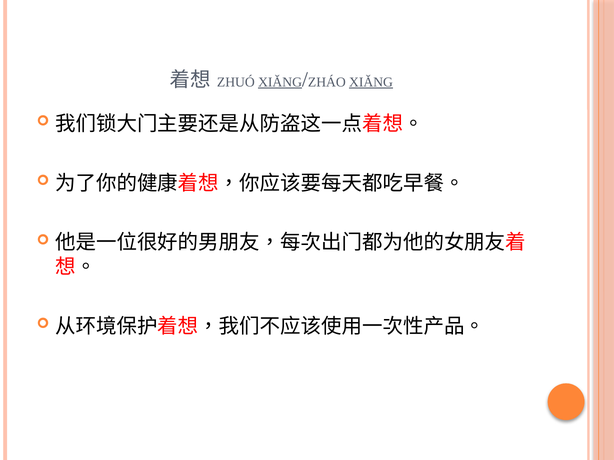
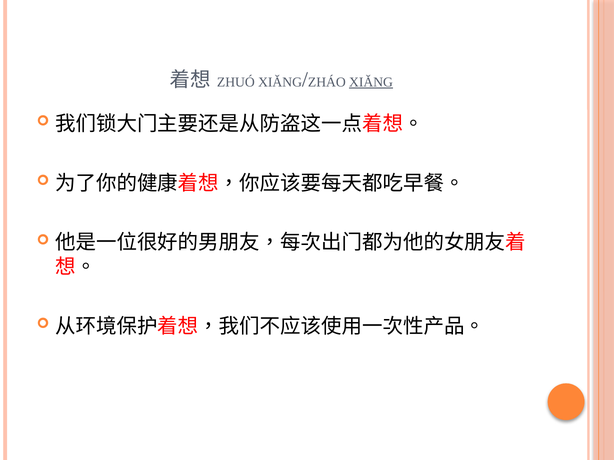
XIǍNG underline: present -> none (280, 82)
